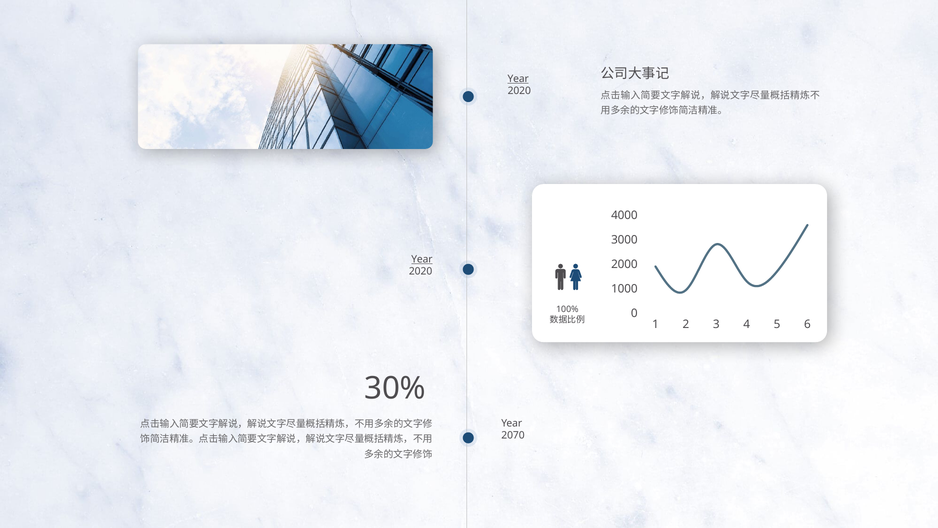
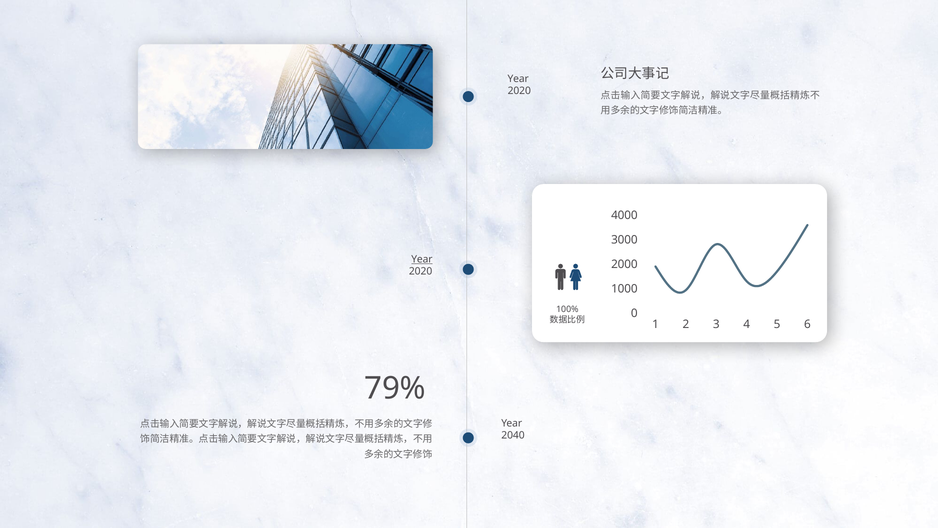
Year underline: present -> none (518, 79)
30%: 30% -> 79% (395, 388)
2070: 2070 -> 2040 (513, 435)
